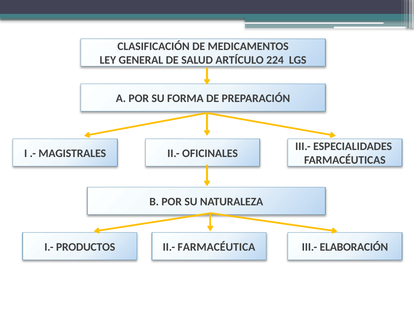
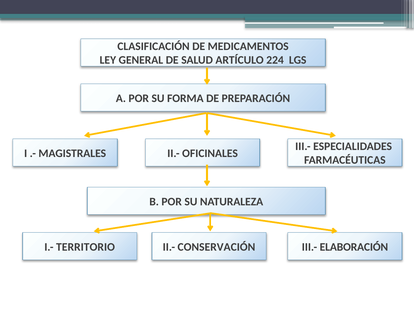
PRODUCTOS: PRODUCTOS -> TERRITORIO (86, 247)
FARMACÉUTICA: FARMACÉUTICA -> CONSERVACIÓN (216, 247)
